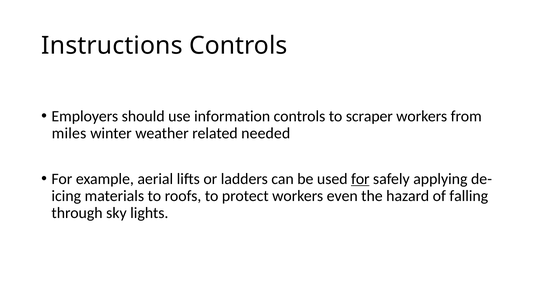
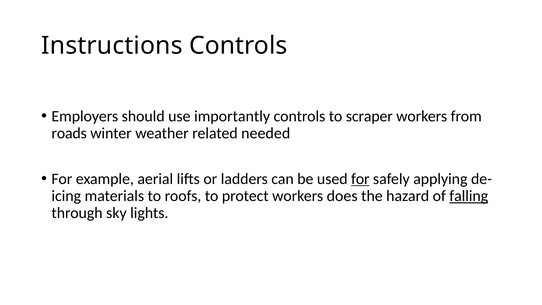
information: information -> importantly (232, 116)
miles: miles -> roads (69, 133)
even: even -> does (342, 196)
falling underline: none -> present (469, 196)
